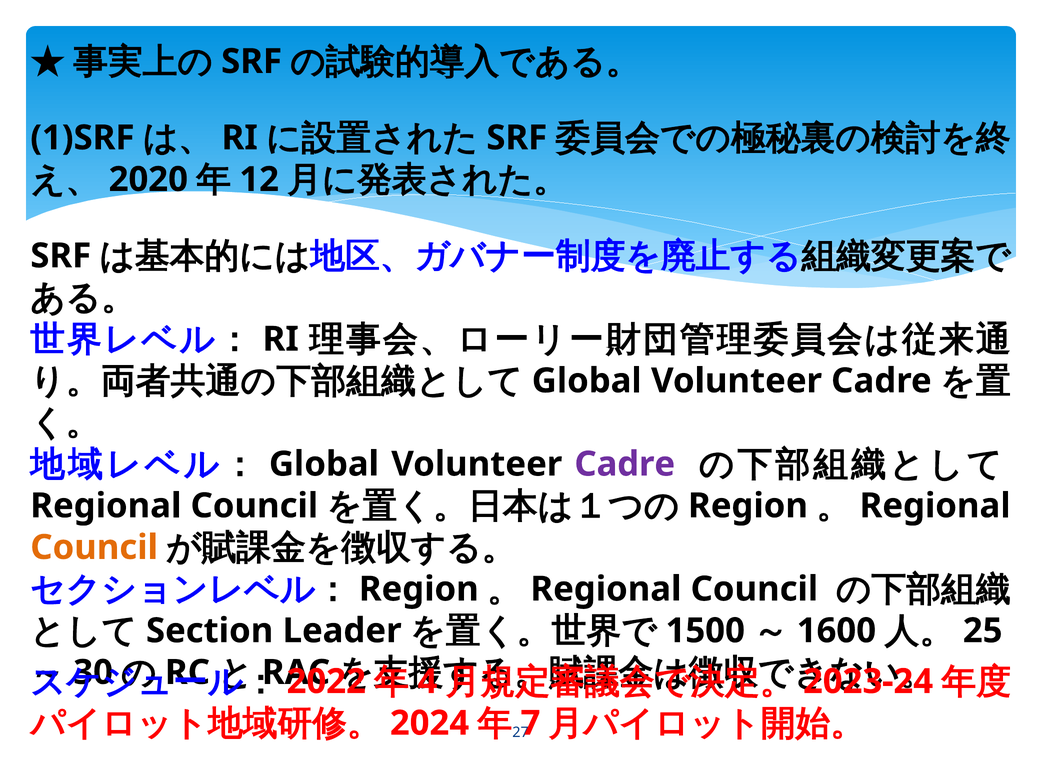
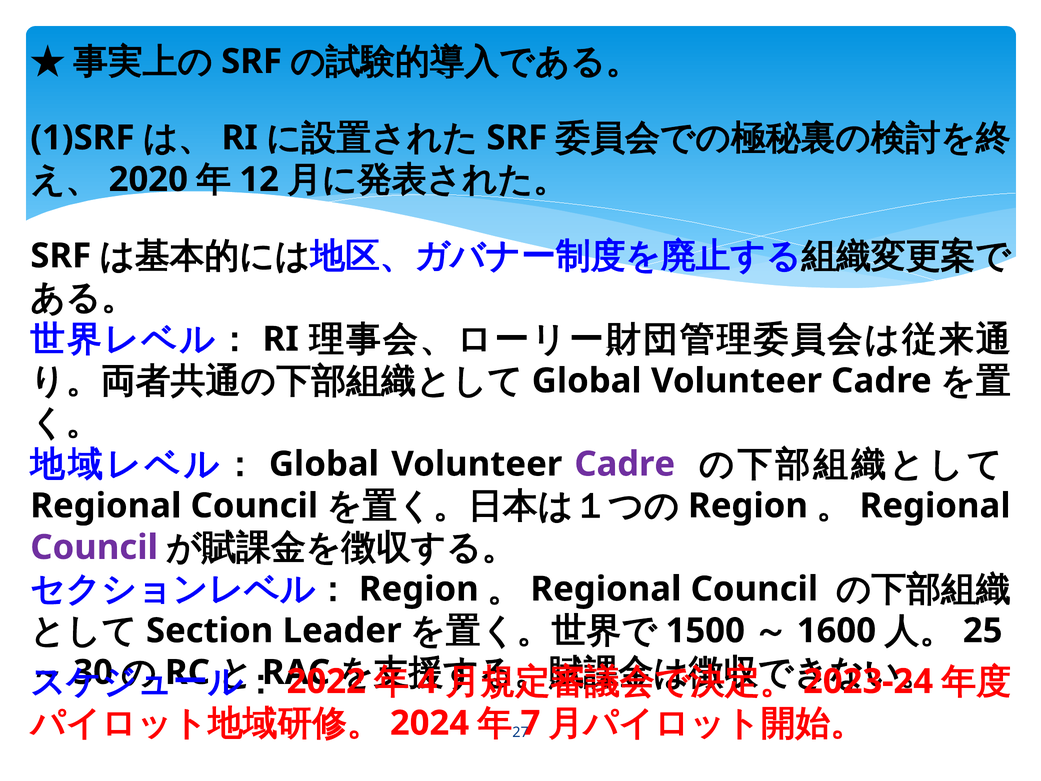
Council colour: orange -> purple (94, 547)
